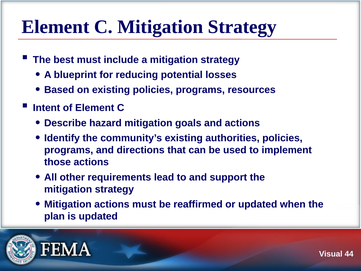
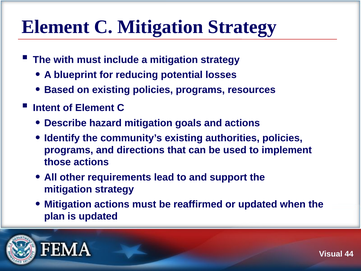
best: best -> with (64, 60)
